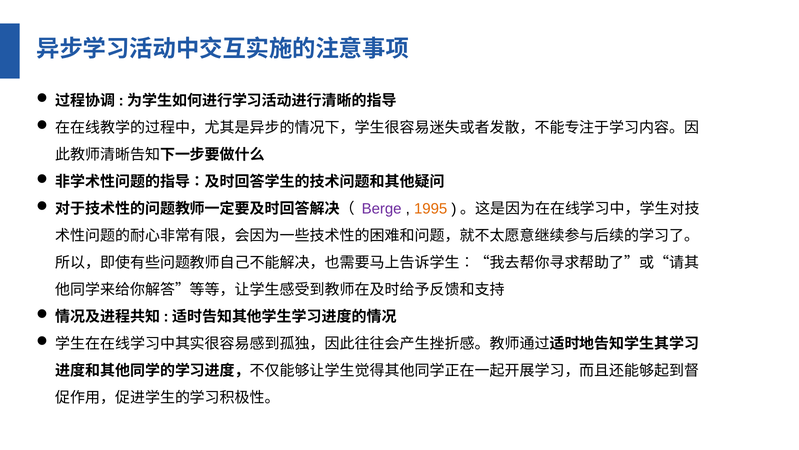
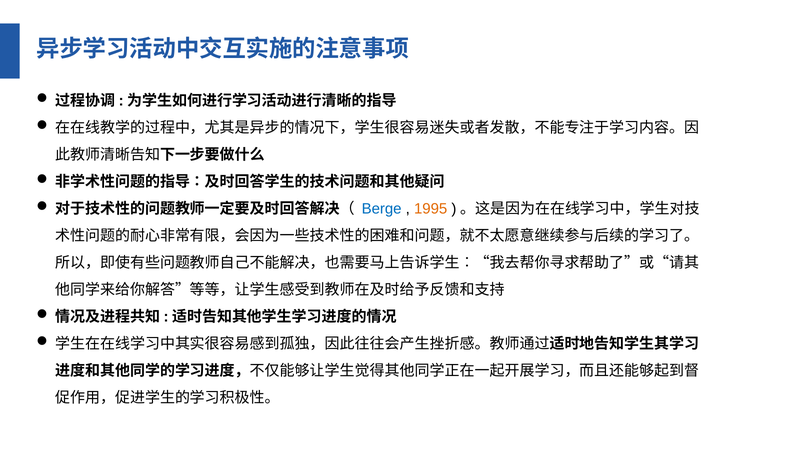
Berge colour: purple -> blue (382, 208)
